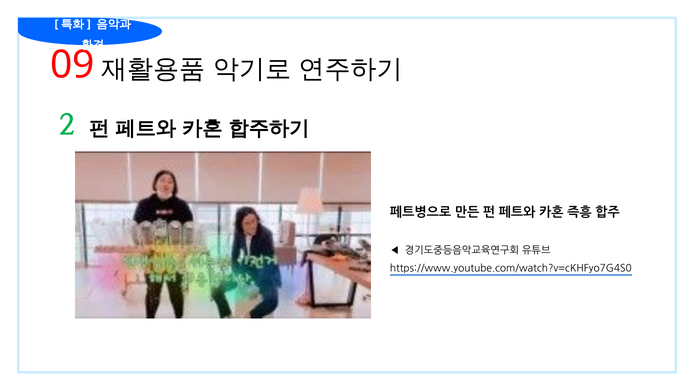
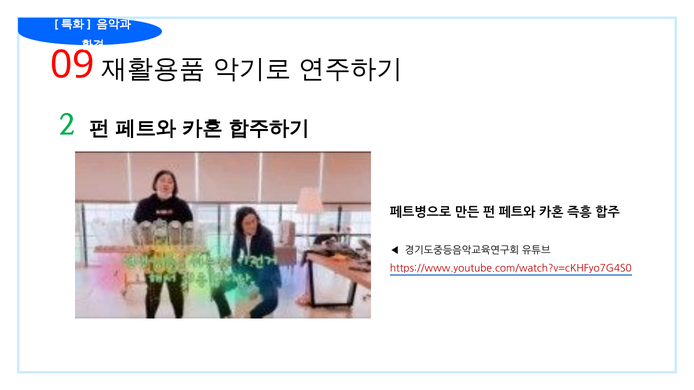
https://www.youtube.com/watch?v=cKHFyo7G4S0 colour: black -> red (511, 269)
